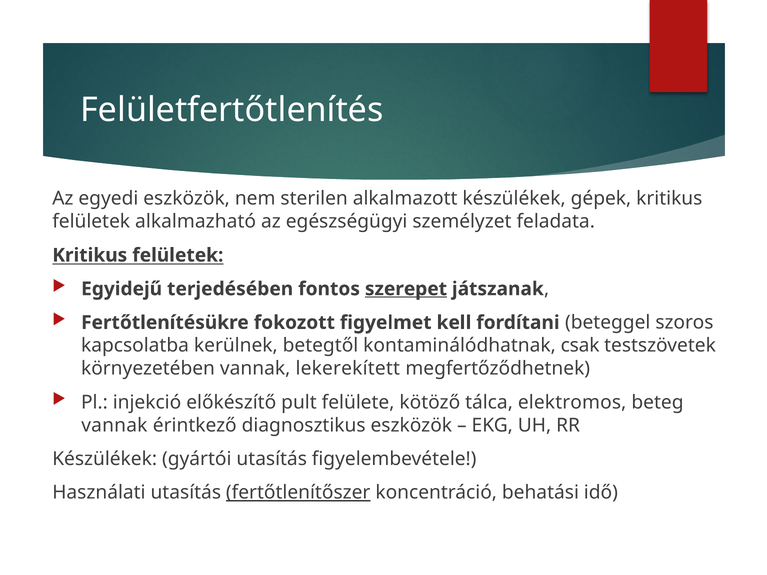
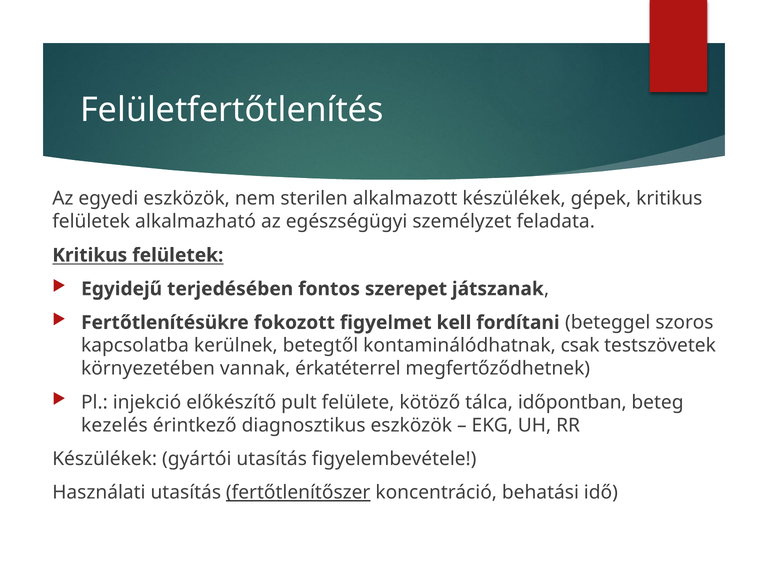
szerepet underline: present -> none (406, 289)
lekerekített: lekerekített -> érkatéterrel (348, 369)
elektromos: elektromos -> időpontban (572, 402)
vannak: vannak -> kezelés (114, 425)
